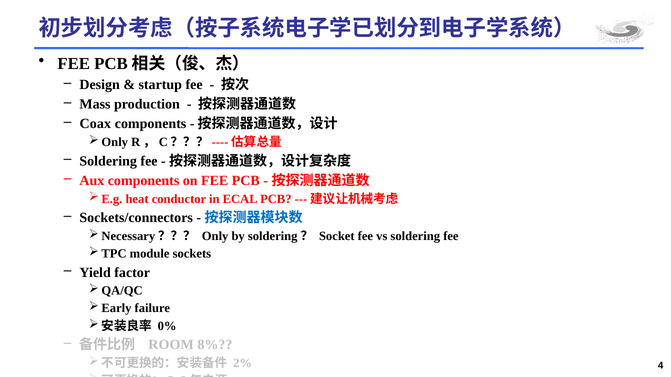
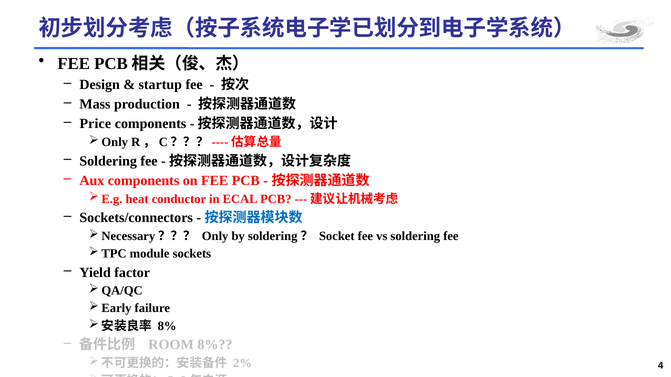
Coax: Coax -> Price (95, 124)
0%: 0% -> 8% (167, 326)
